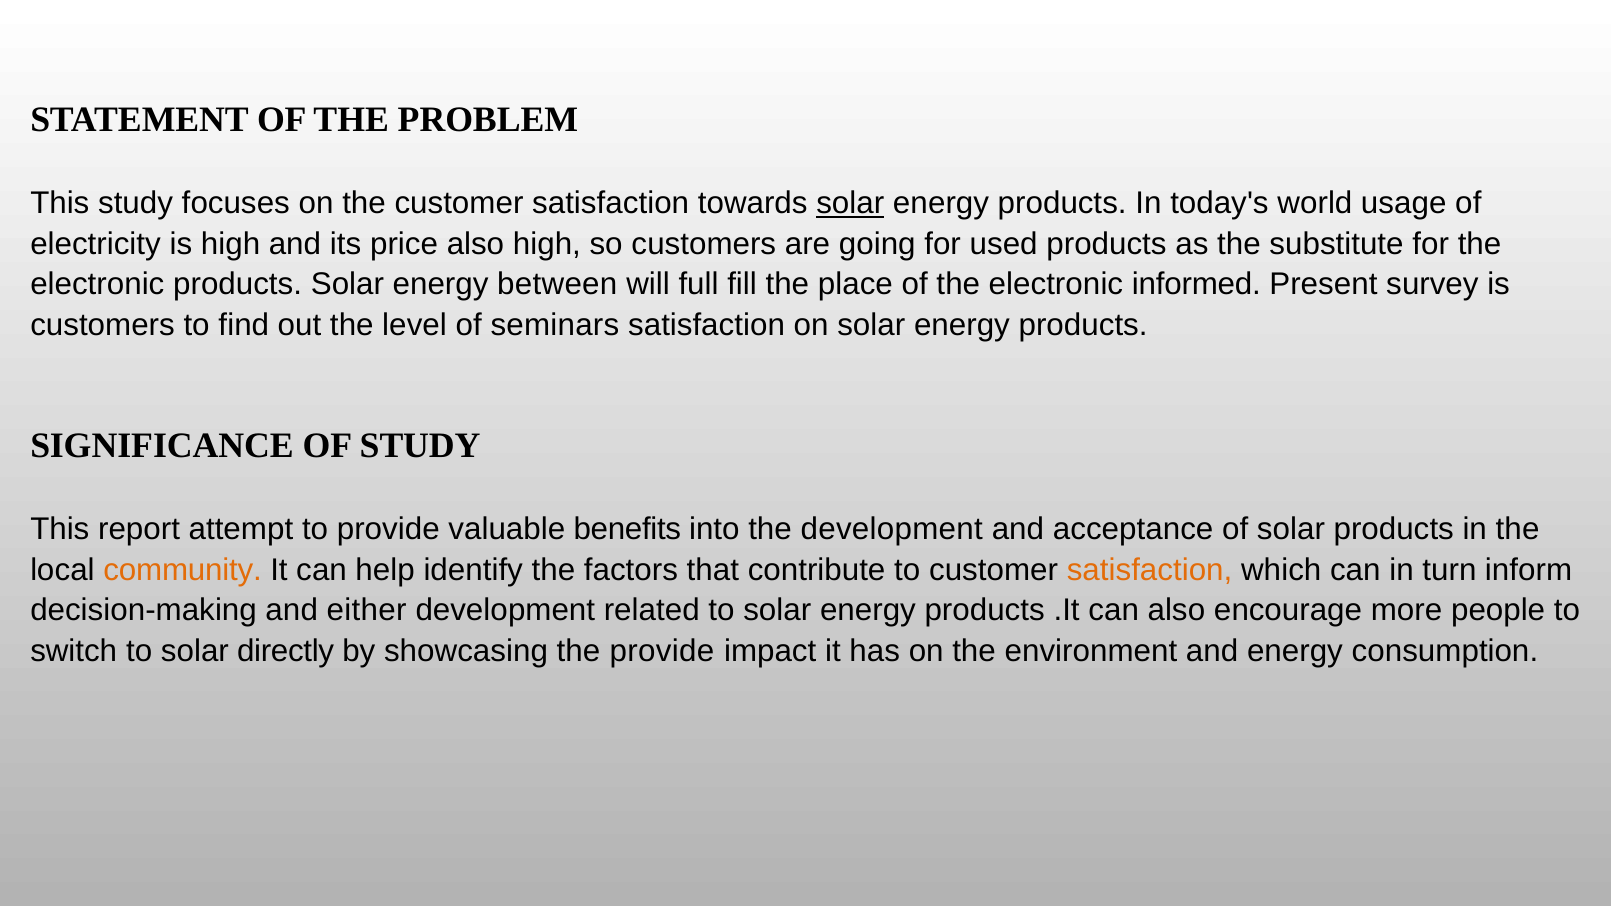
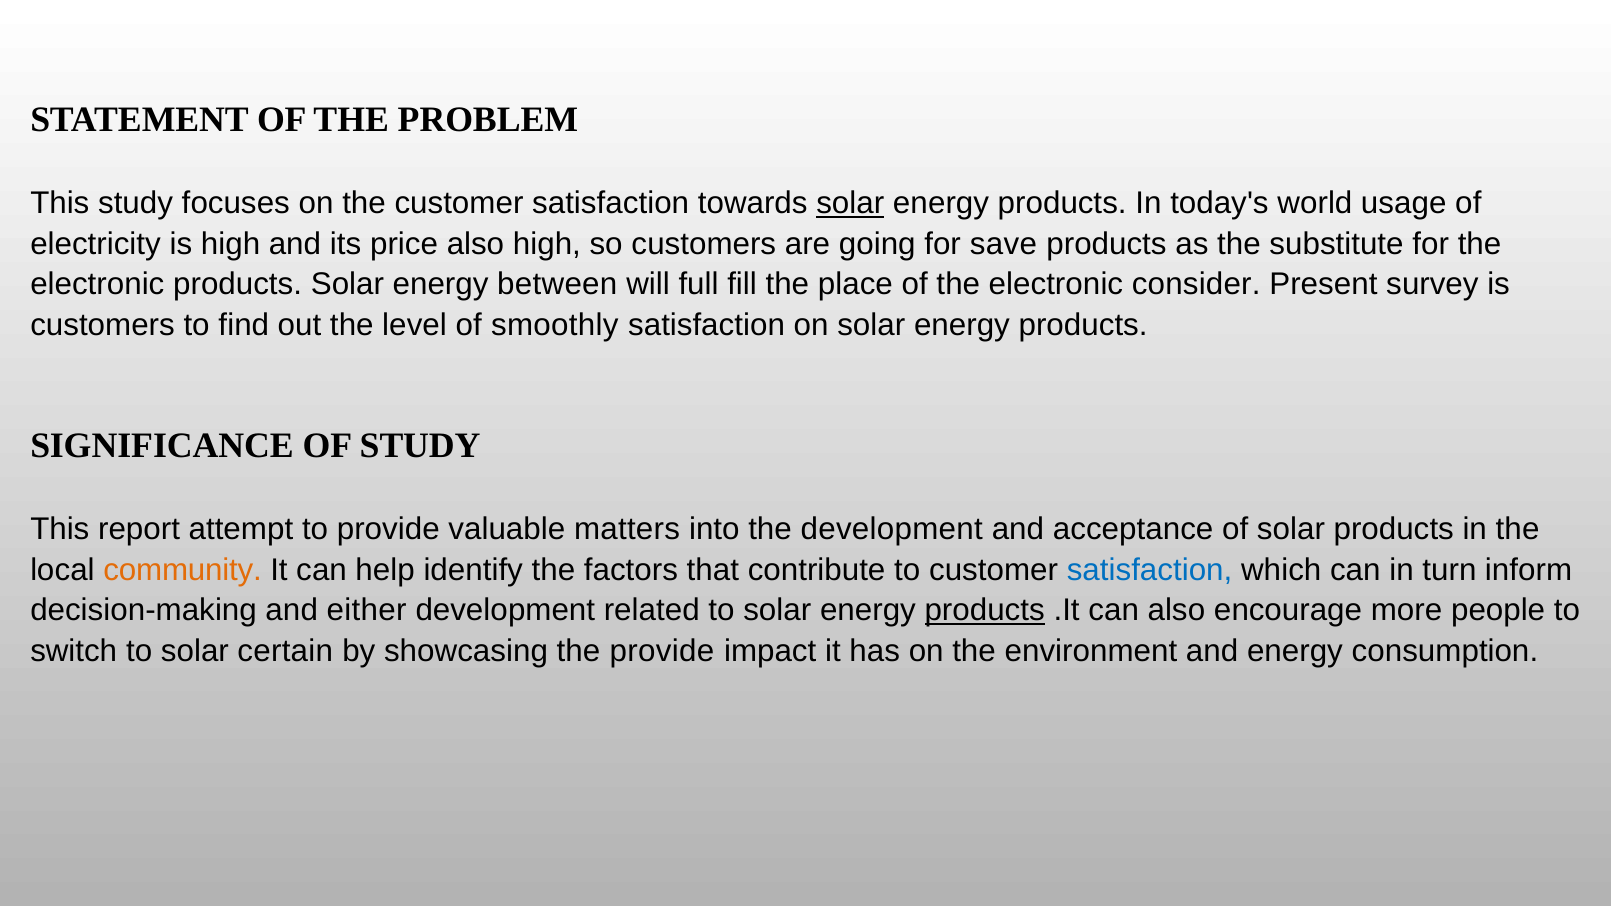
used: used -> save (1003, 244)
informed: informed -> consider (1196, 285)
seminars: seminars -> smoothly (555, 325)
benefits: benefits -> matters (627, 530)
satisfaction colour: orange -> blue (1150, 570)
products underline: none -> present (985, 611)
directly: directly -> certain (285, 651)
